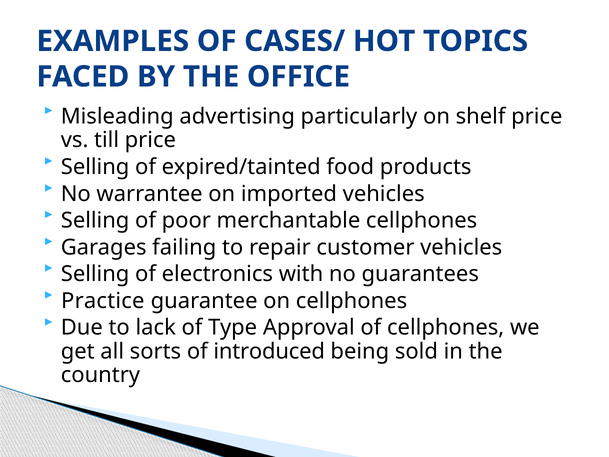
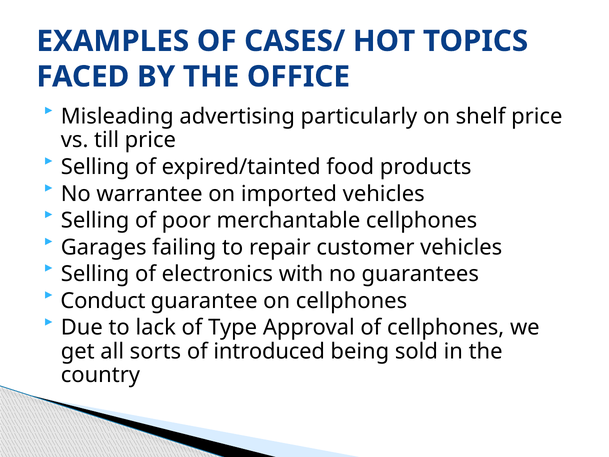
Practice: Practice -> Conduct (103, 301)
